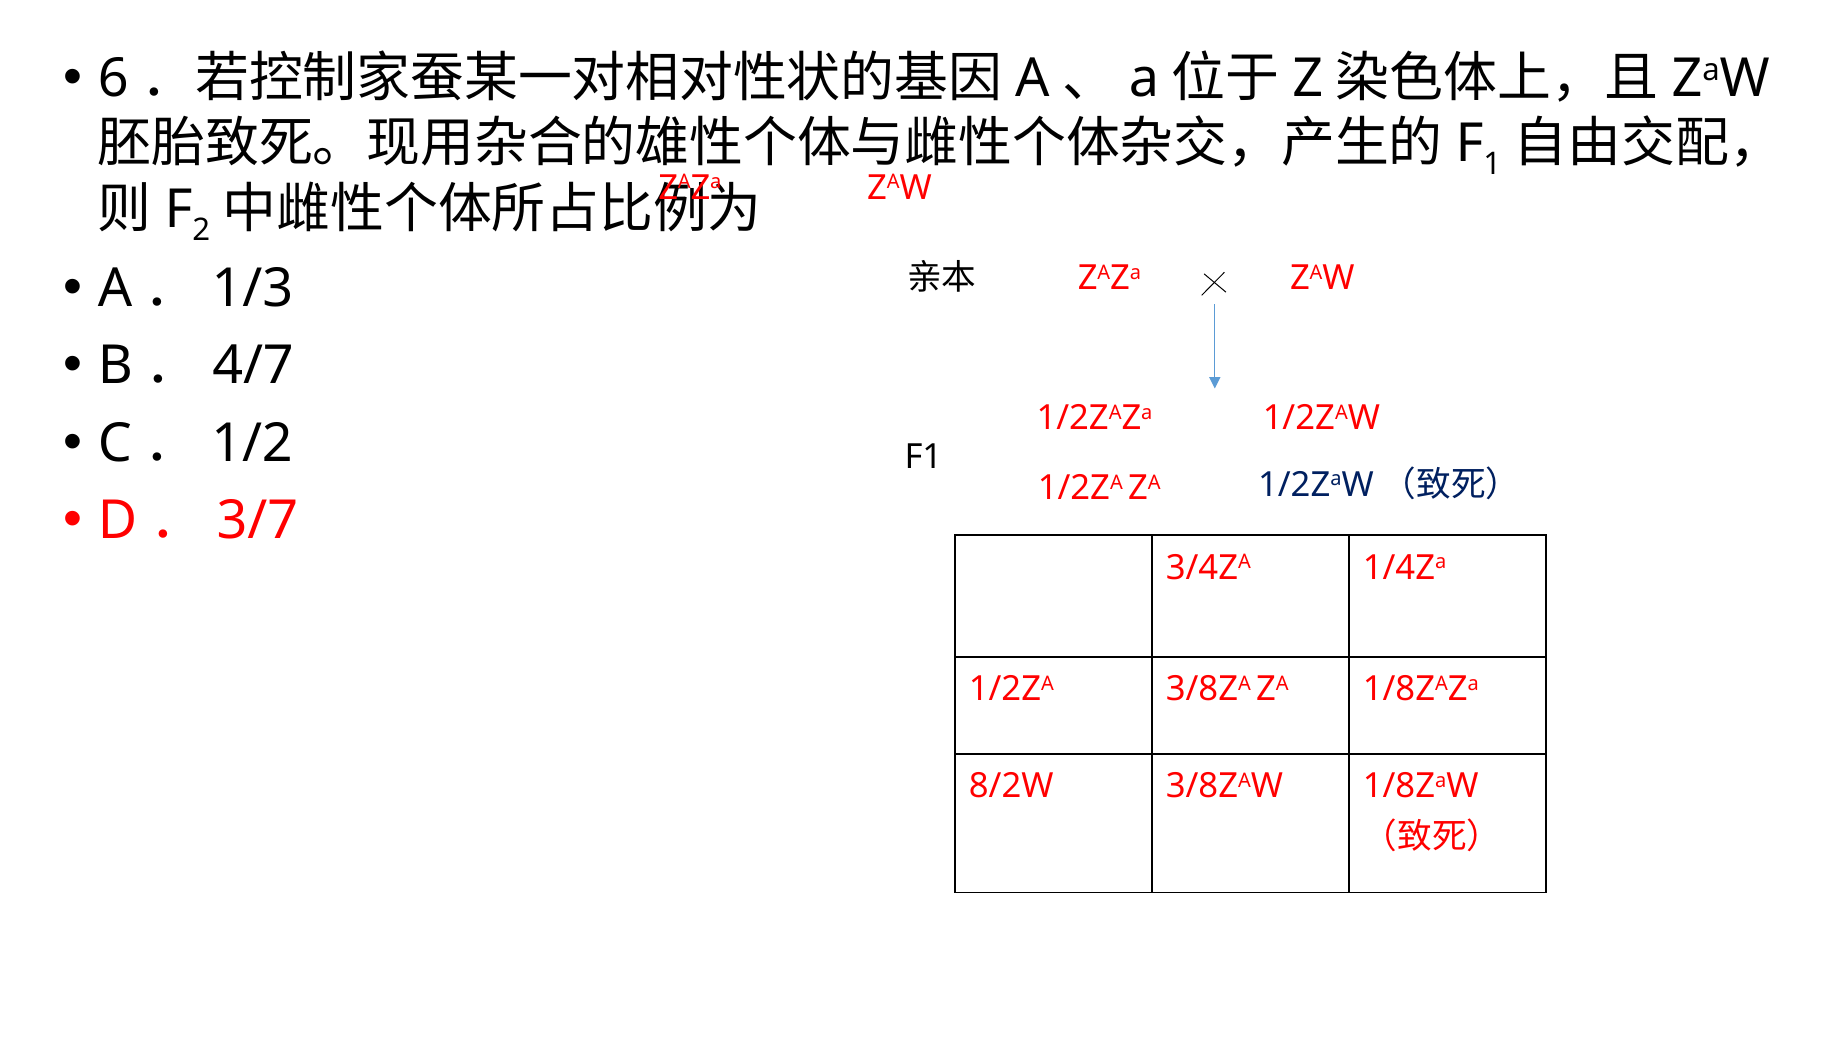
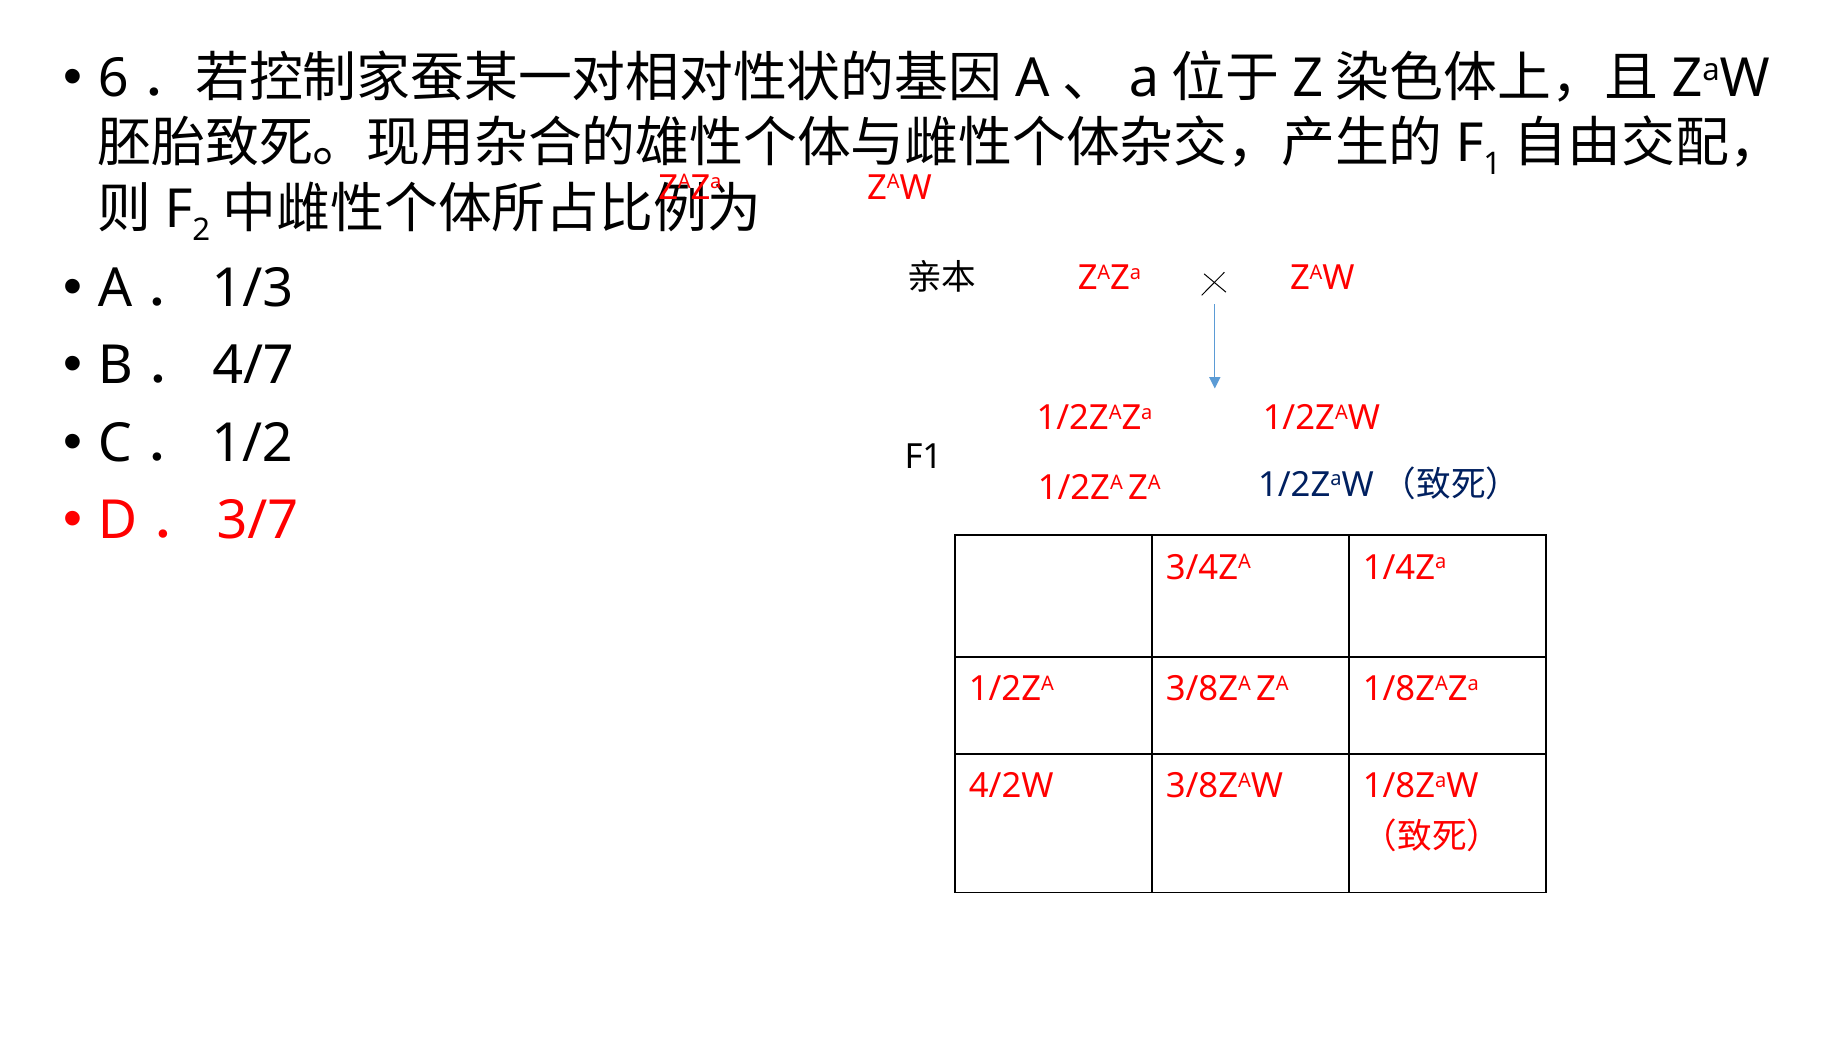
8/2W: 8/2W -> 4/2W (1011, 786)
